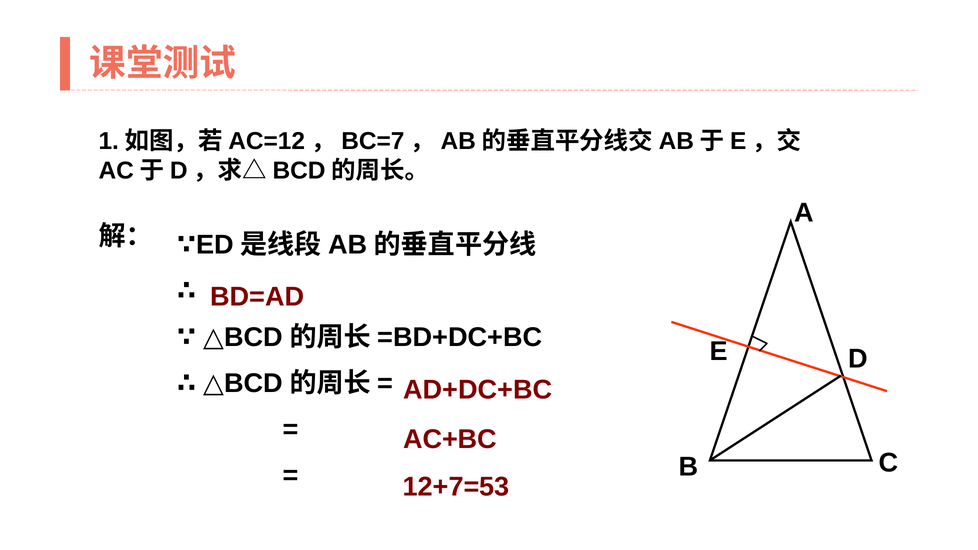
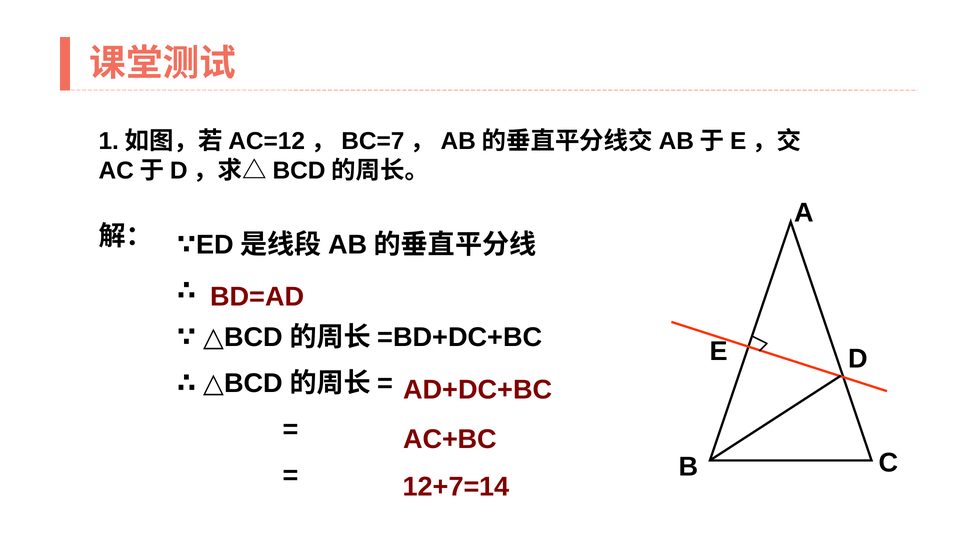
12+7=53: 12+7=53 -> 12+7=14 (456, 487)
